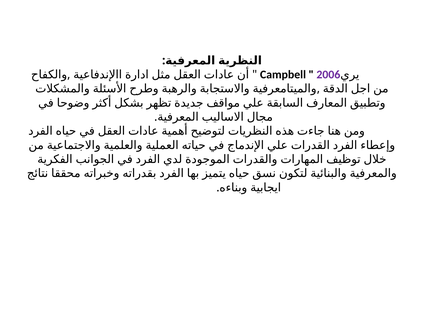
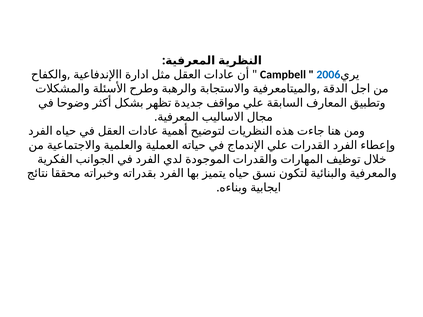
2006 colour: purple -> blue (328, 75)
